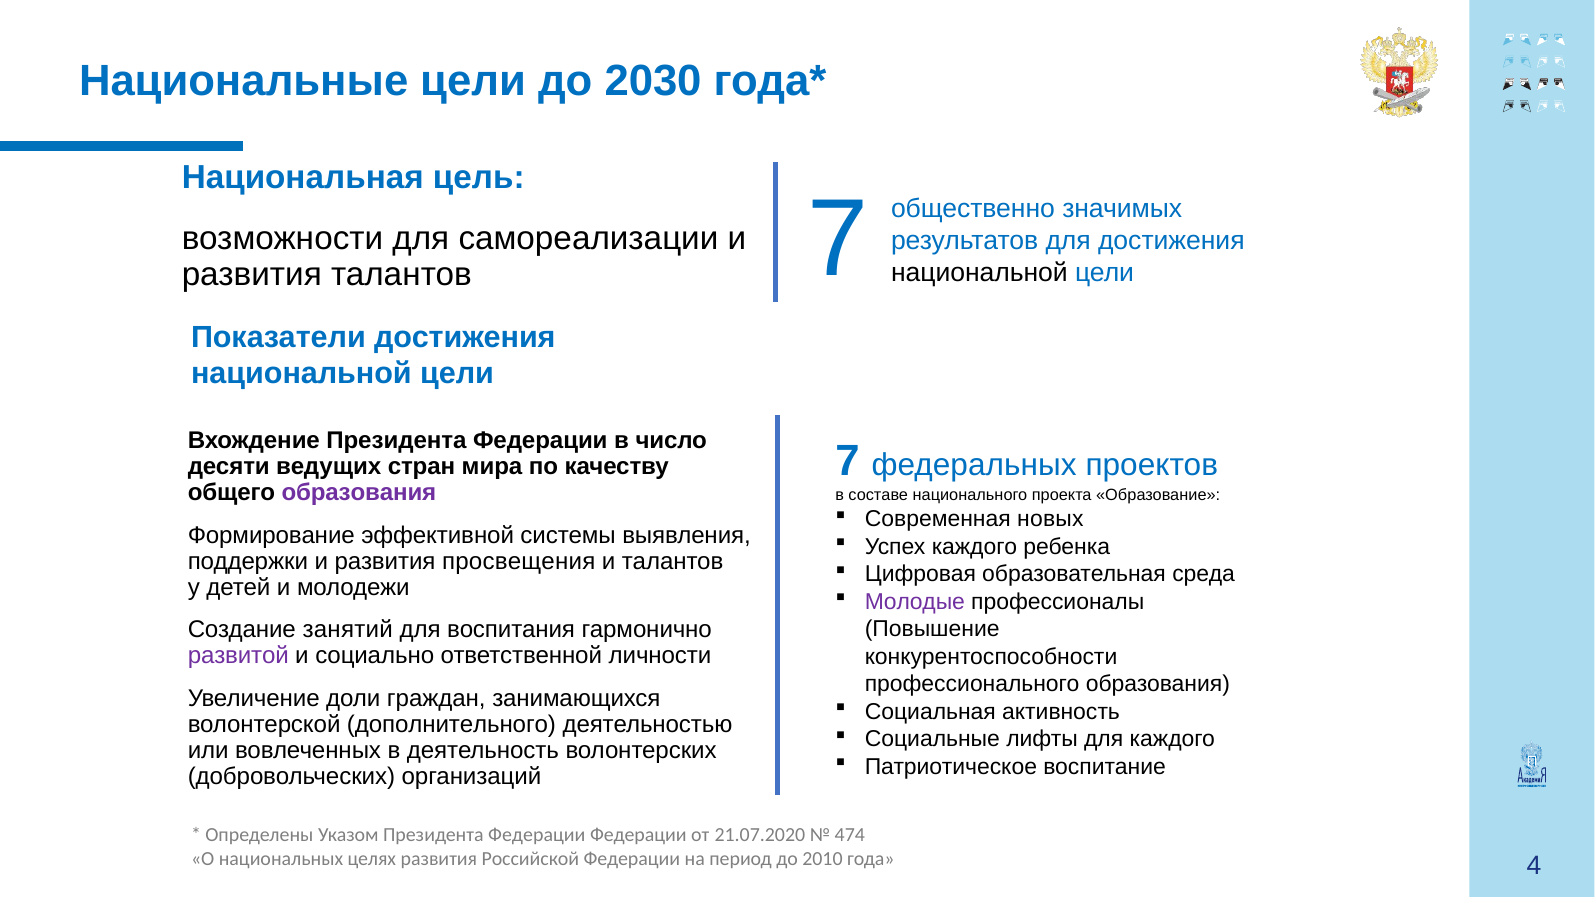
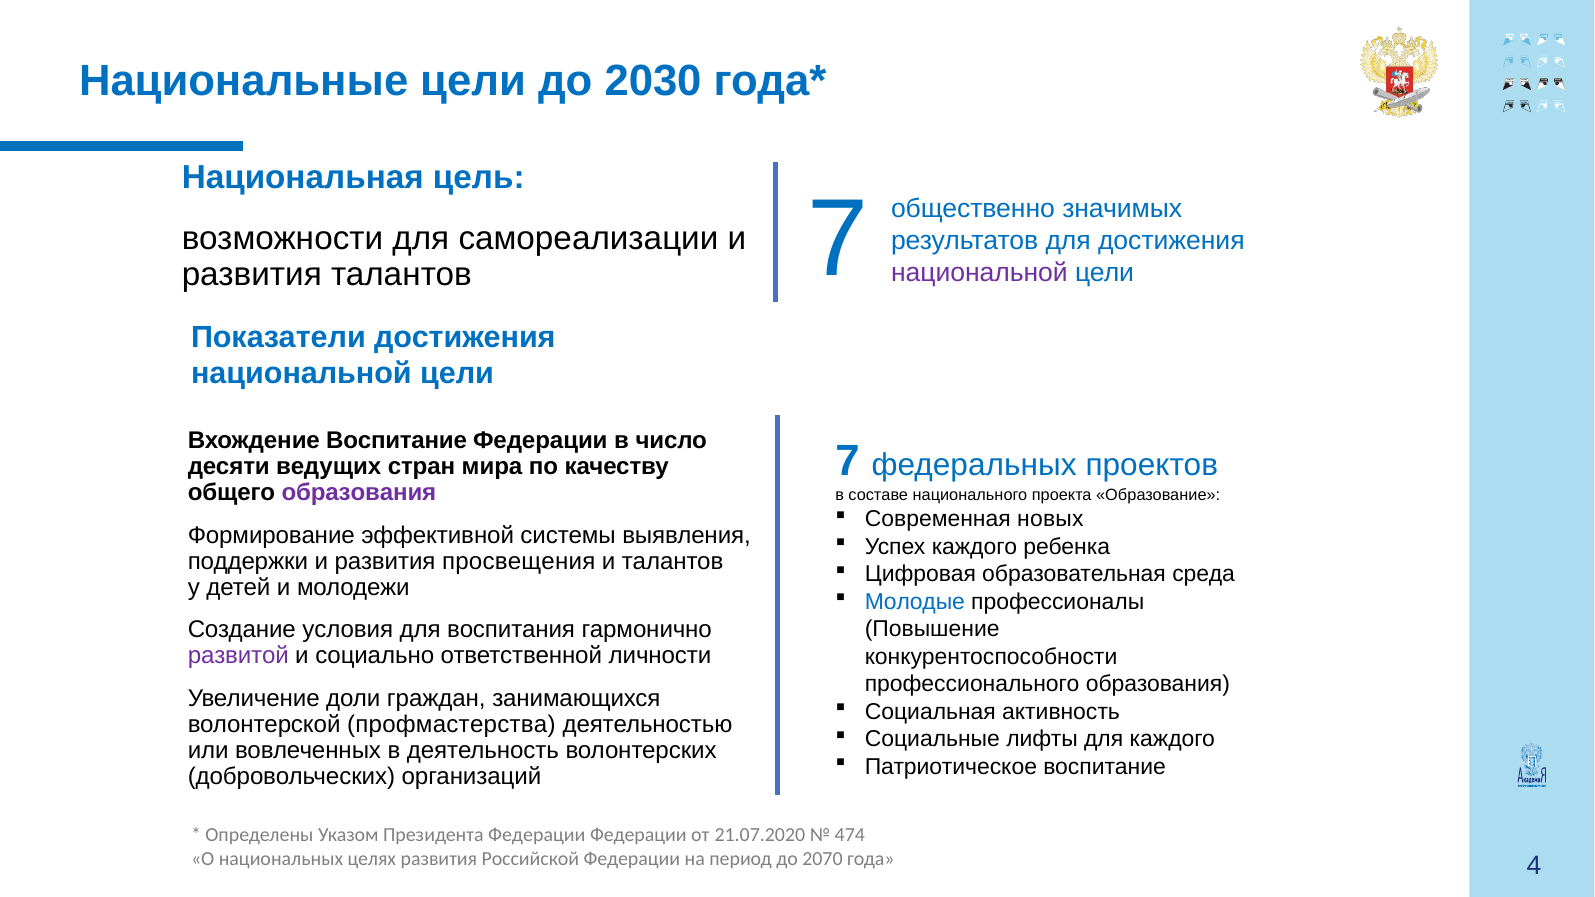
национальной colour: black -> purple (979, 273)
Вхождение Президента: Президента -> Воспитание (397, 441)
Молодые colour: purple -> blue (915, 602)
занятий: занятий -> условия (348, 630)
дополнительного: дополнительного -> профмастерства (451, 724)
2010: 2010 -> 2070 (822, 859)
